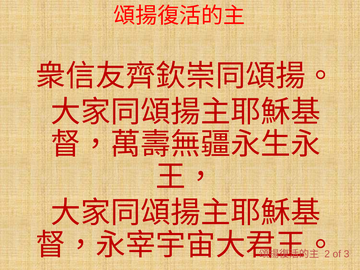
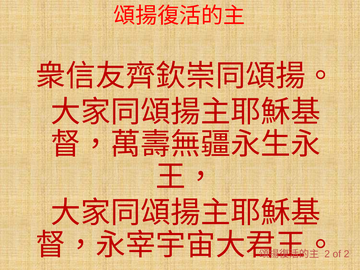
3: 3 -> 2 (347, 254)
